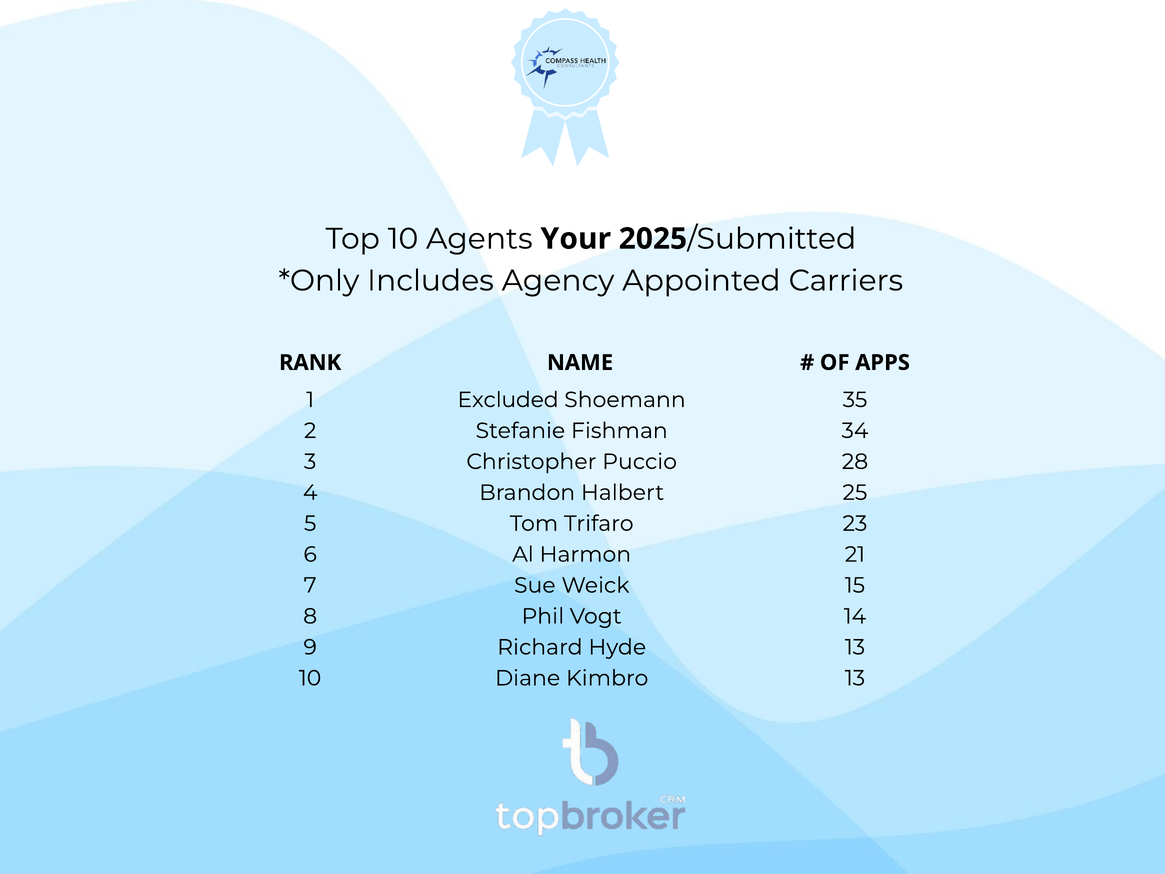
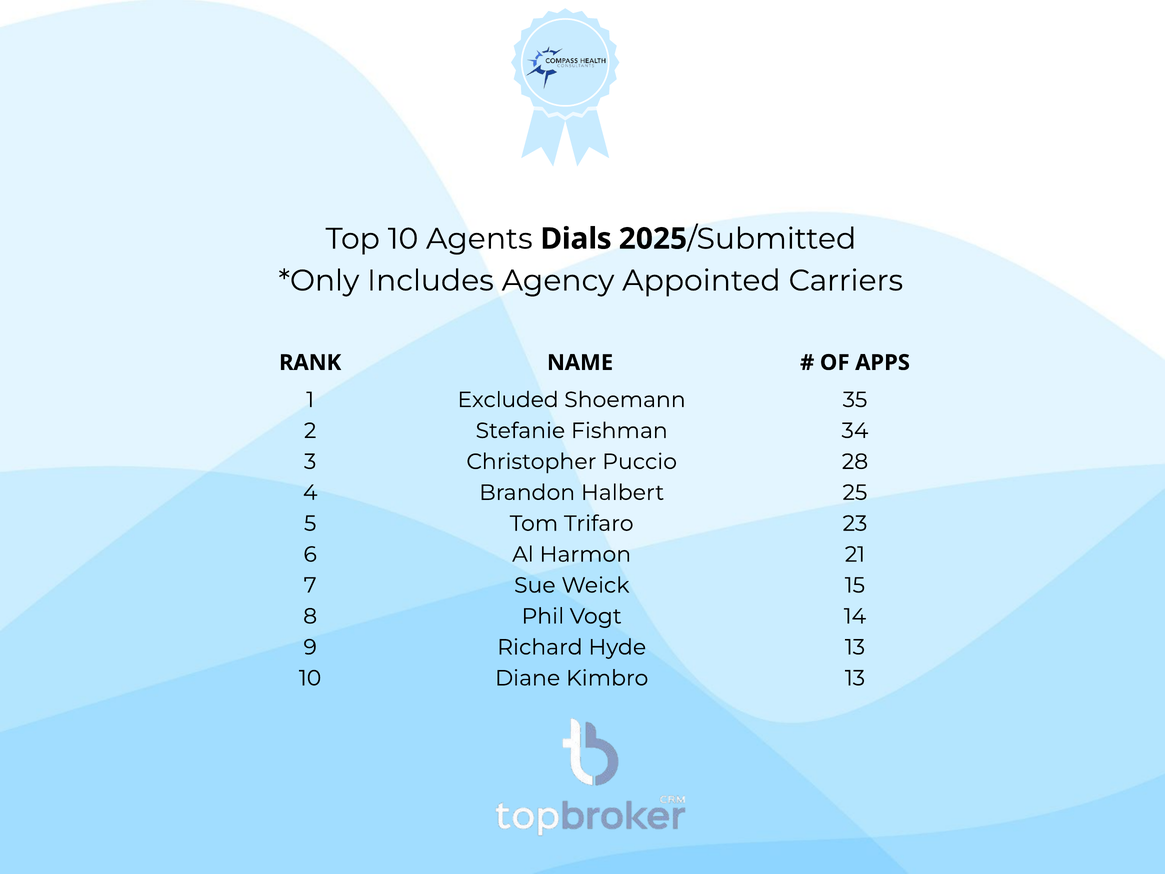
Your: Your -> Dials (576, 239)
